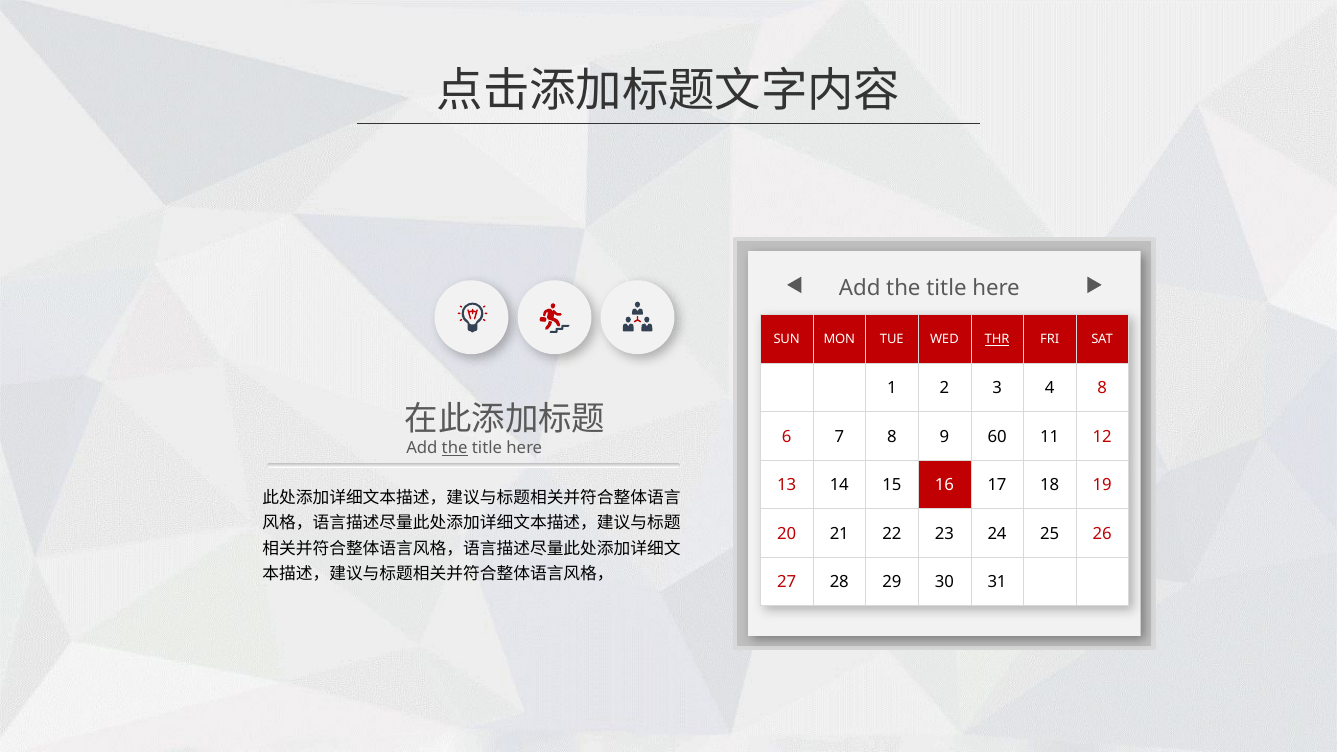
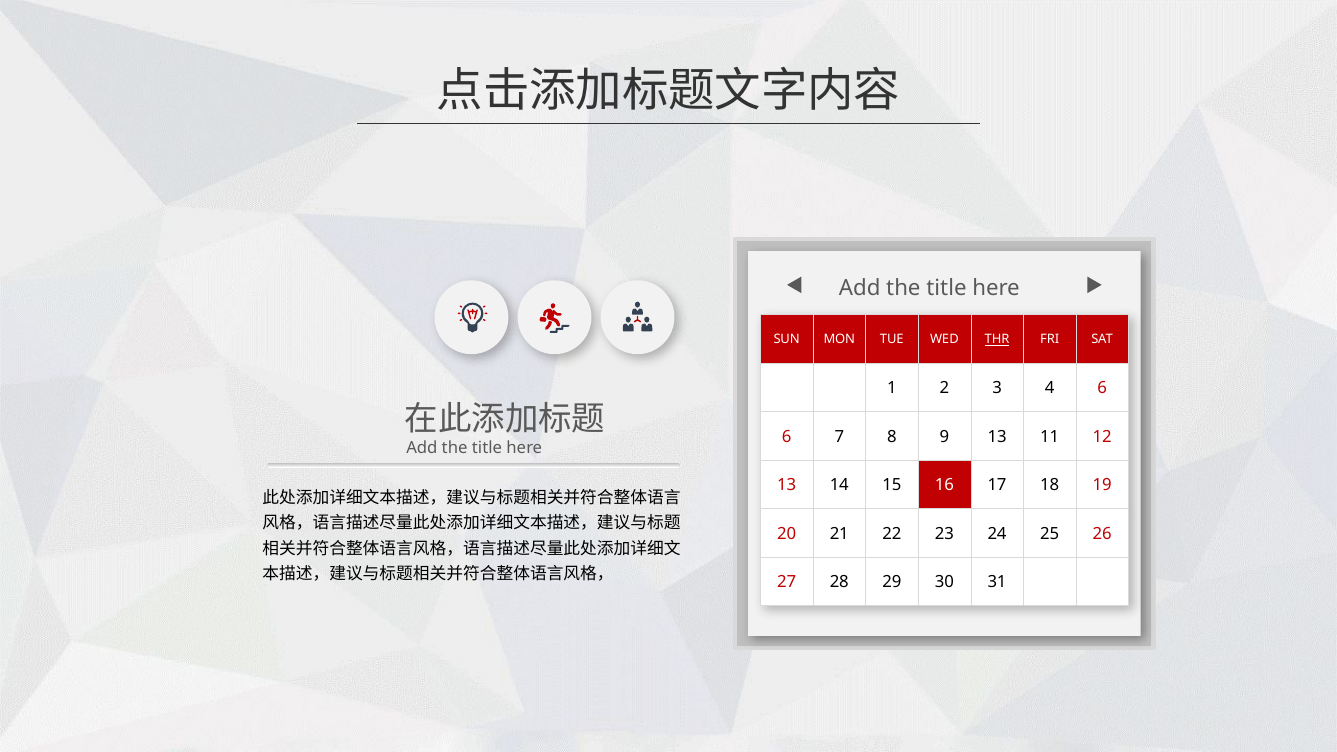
4 8: 8 -> 6 (1102, 388)
9 60: 60 -> 13 (997, 437)
the underline: present -> none (455, 448)
